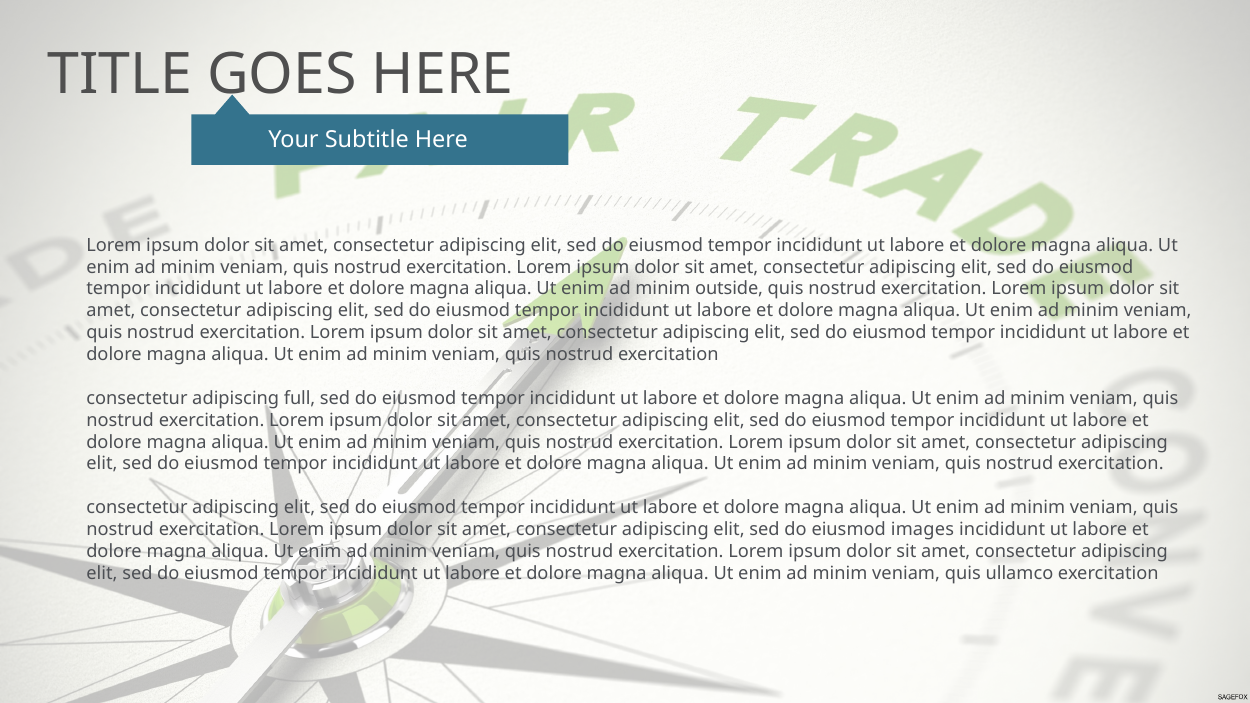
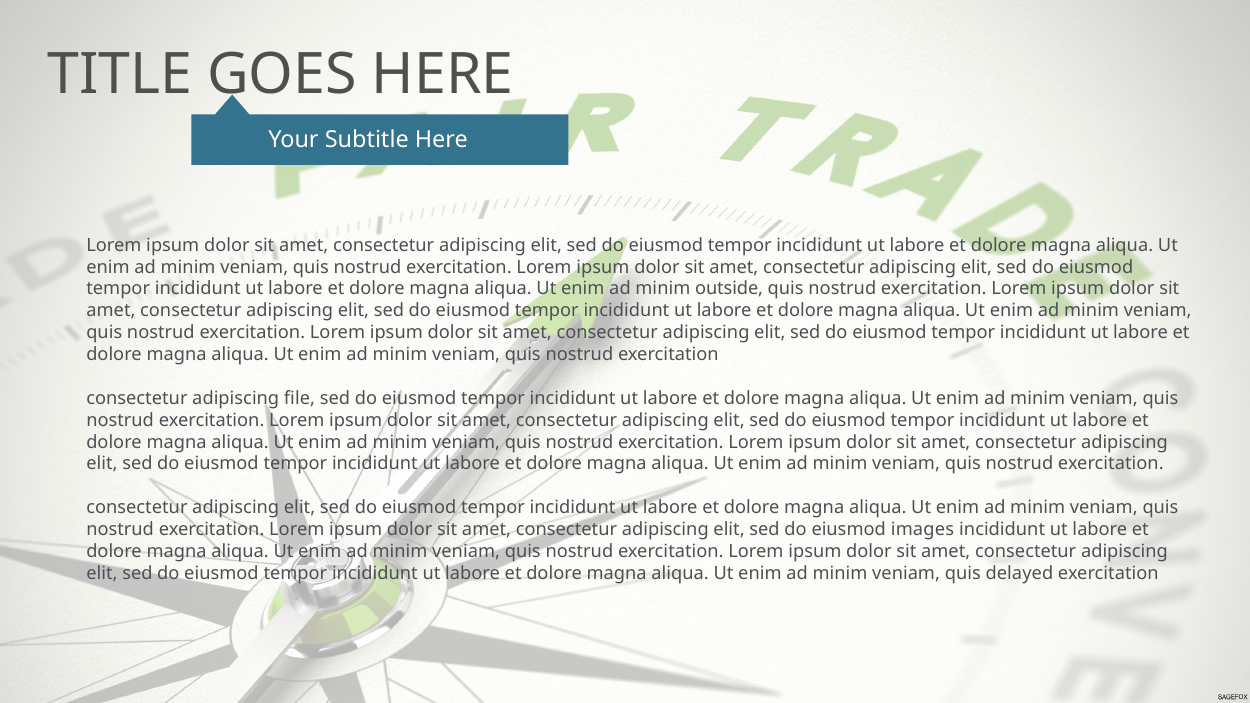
full: full -> file (299, 398)
ullamco: ullamco -> delayed (1019, 573)
